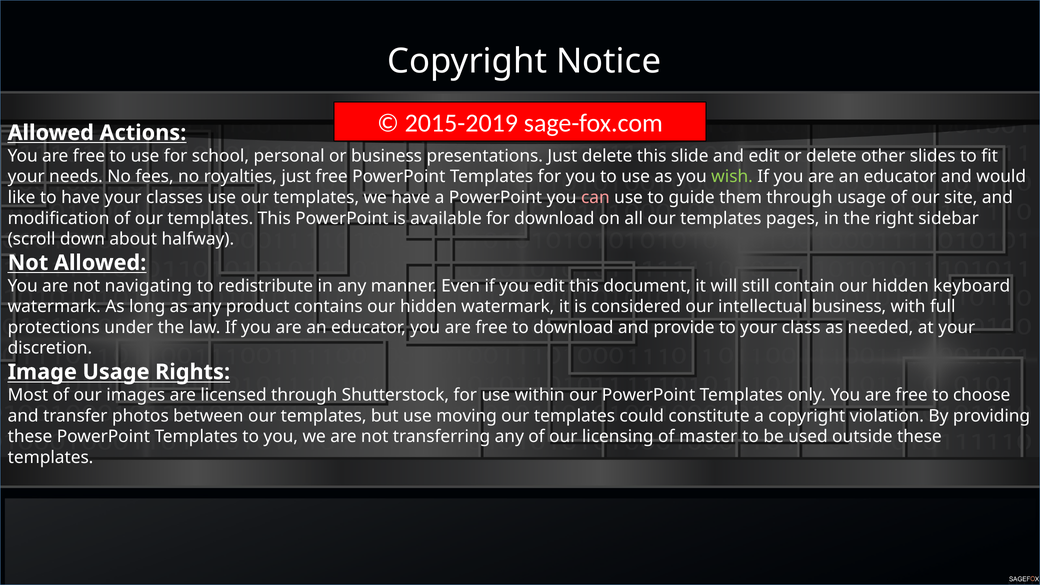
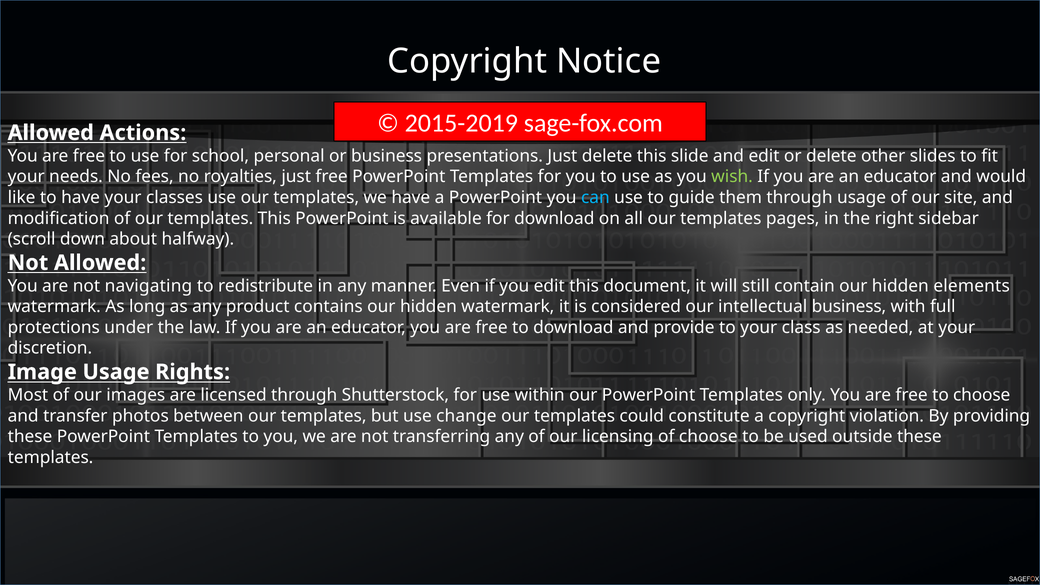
can colour: pink -> light blue (595, 198)
keyboard: keyboard -> elements (972, 286)
moving: moving -> change (466, 416)
of master: master -> choose (708, 437)
